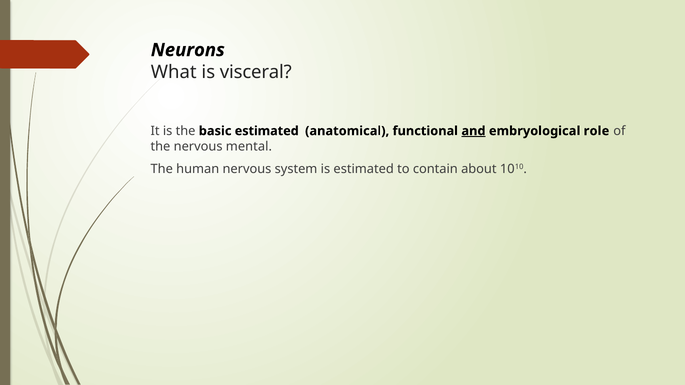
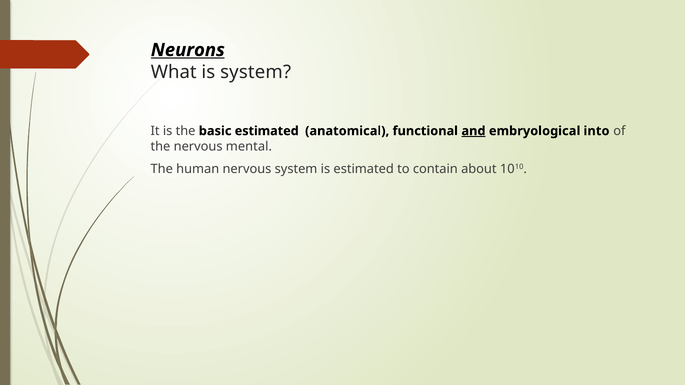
Neurons underline: none -> present (188, 50)
is visceral: visceral -> system (256, 72)
role: role -> into (596, 131)
